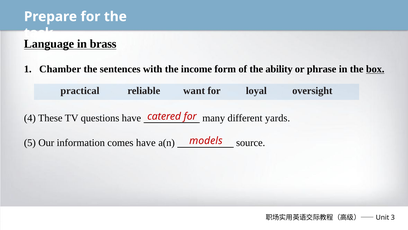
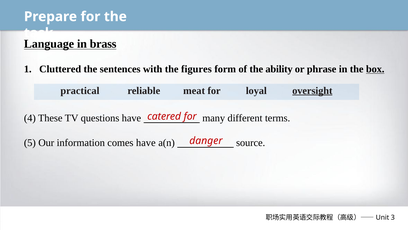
Chamber: Chamber -> Cluttered (60, 69)
income: income -> figures (196, 69)
want: want -> meat (194, 90)
oversight underline: none -> present (312, 90)
yards: yards -> terms (278, 118)
models: models -> danger (206, 140)
